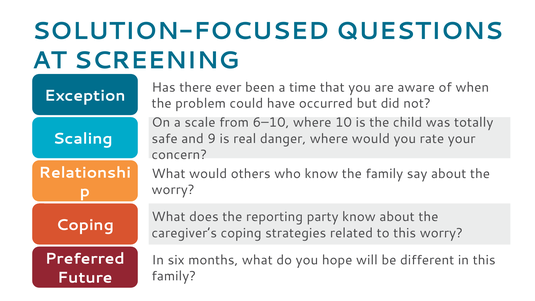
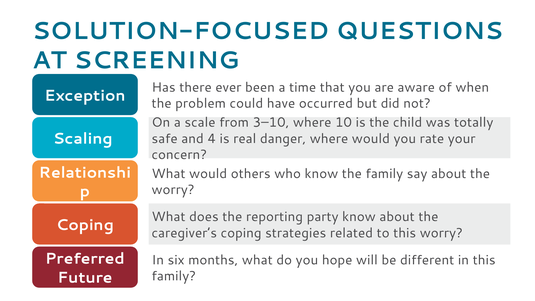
6–10: 6–10 -> 3–10 (271, 123)
9: 9 -> 4 (212, 139)
